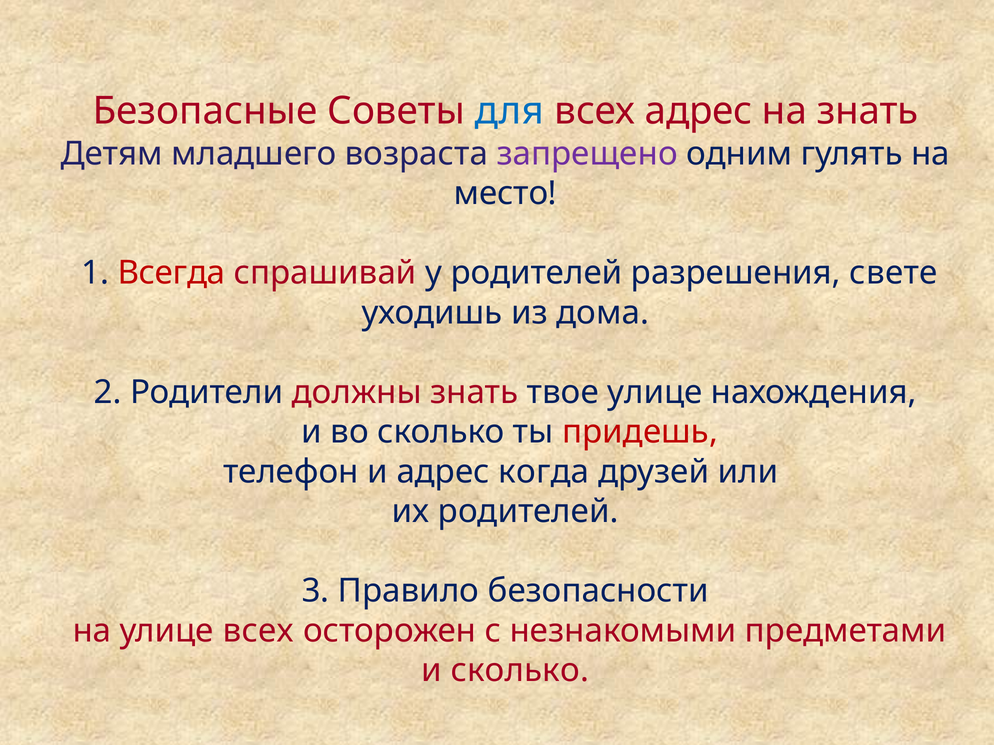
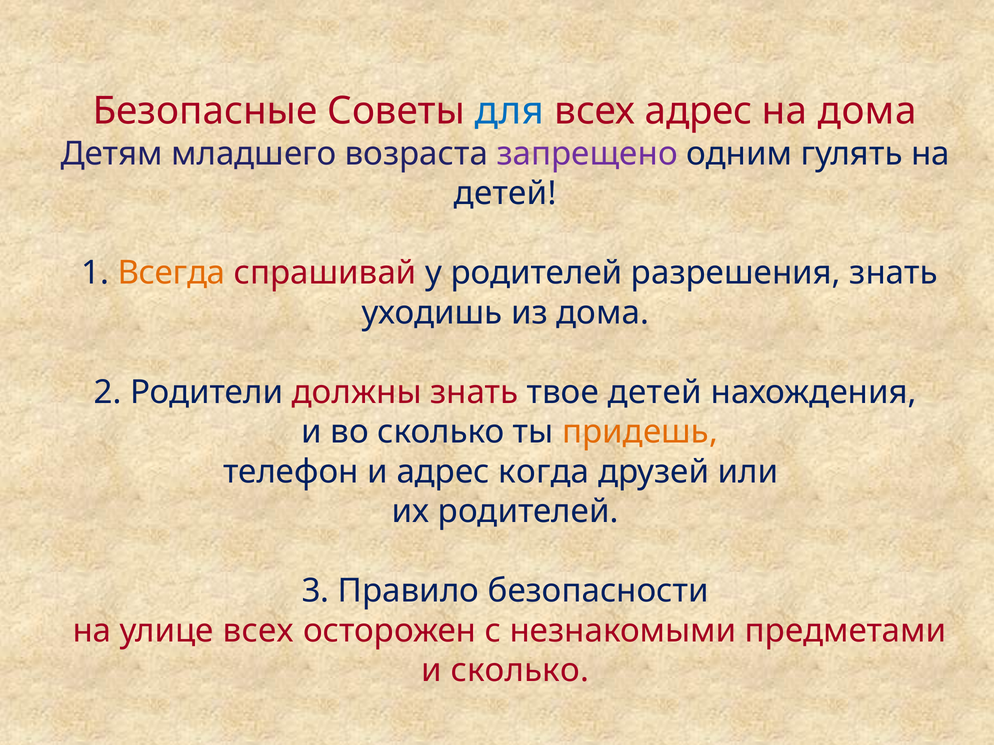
на знать: знать -> дома (867, 111)
место: место -> детей (505, 194)
Всегда colour: red -> orange (172, 273)
разрешения свете: свете -> знать (894, 273)
твое улице: улице -> детей (655, 392)
придешь colour: red -> orange (640, 432)
